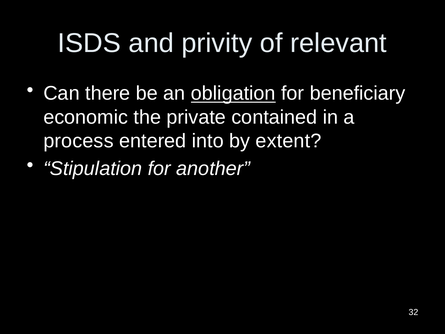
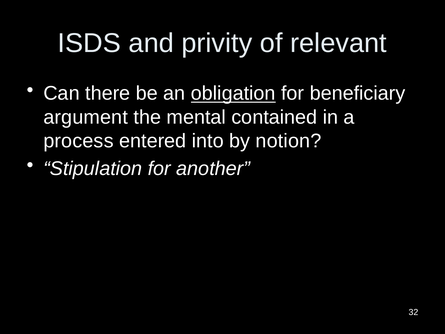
economic: economic -> argument (86, 117)
private: private -> mental (196, 117)
extent: extent -> notion (288, 141)
